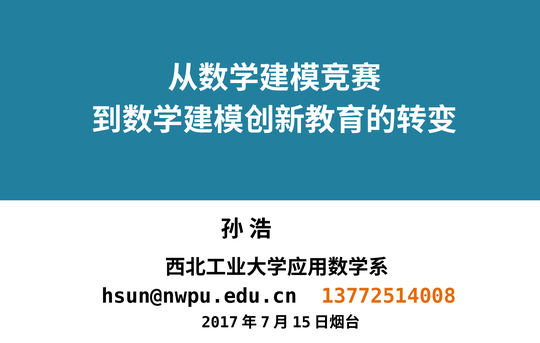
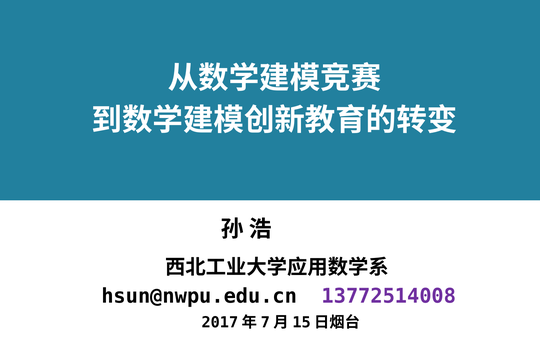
13772514008 colour: orange -> purple (389, 296)
